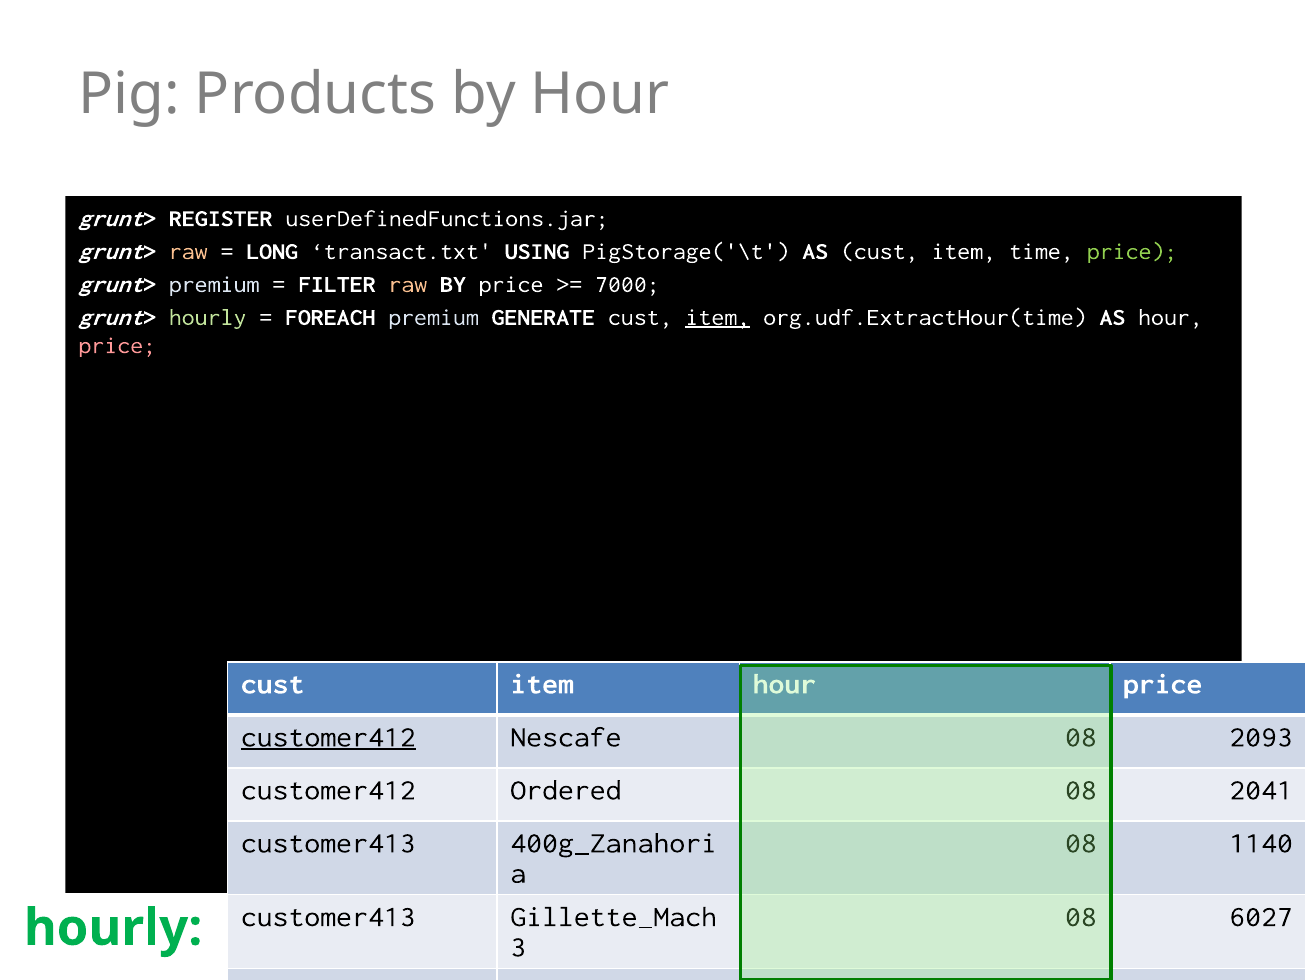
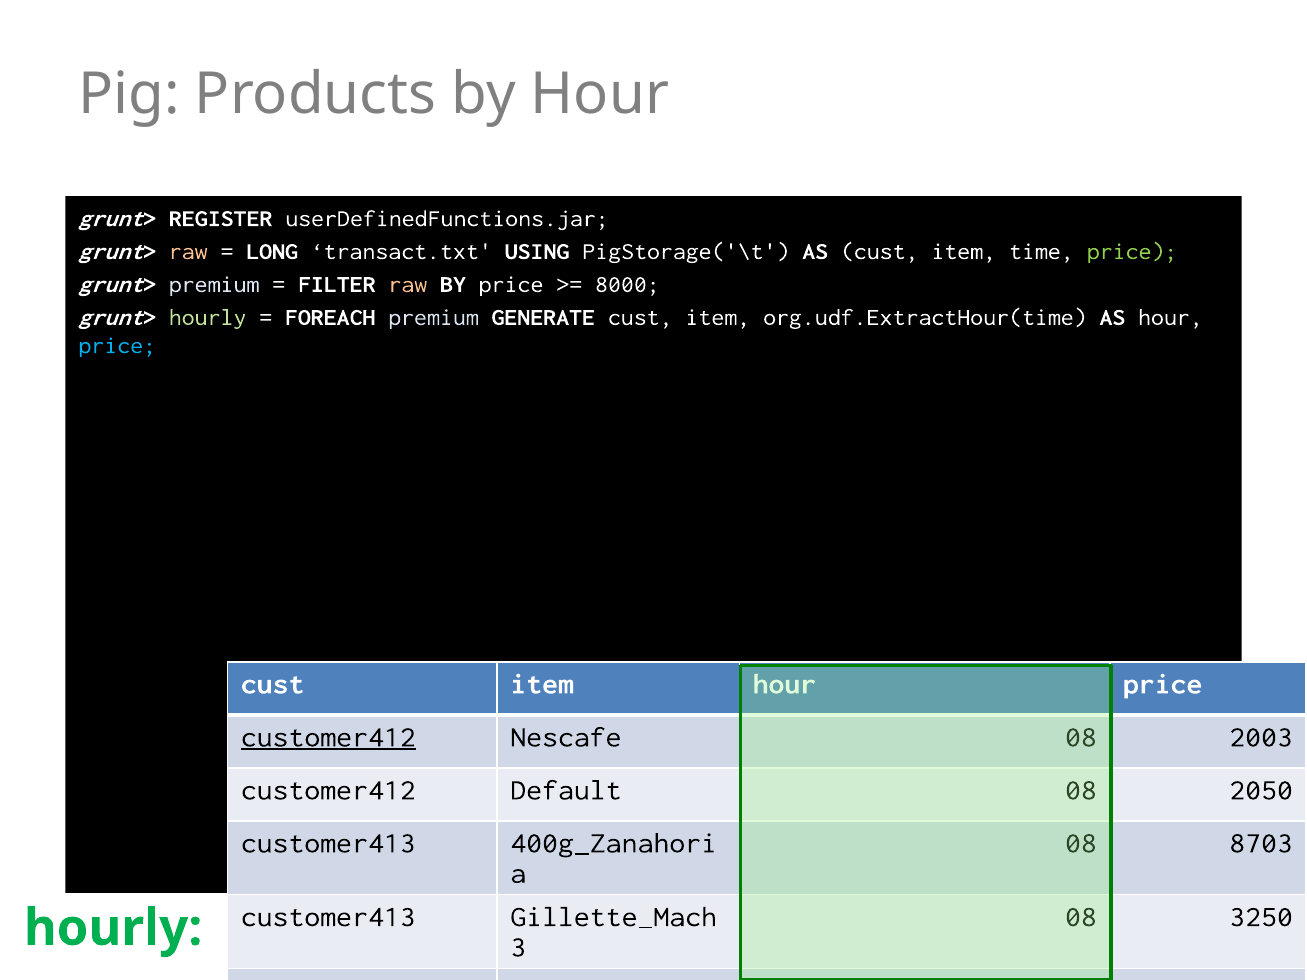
7000: 7000 -> 8000 (627, 284)
item underline: present -> none (718, 317)
price colour: pink -> light blue (117, 345)
2093: 2093 -> 2003 (1261, 737)
Ordered: Ordered -> Default (566, 790)
2041: 2041 -> 2050 (1261, 790)
1140: 1140 -> 8703 (1261, 843)
6027: 6027 -> 3250 (1261, 917)
